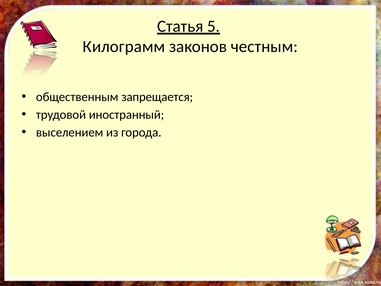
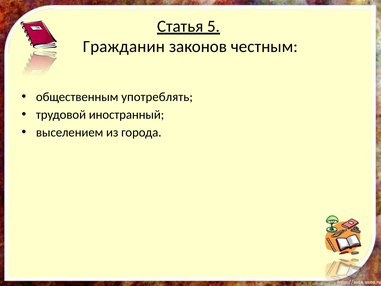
Килограмм: Килограмм -> Гражданин (124, 47)
запрещается: запрещается -> употреблять (157, 97)
